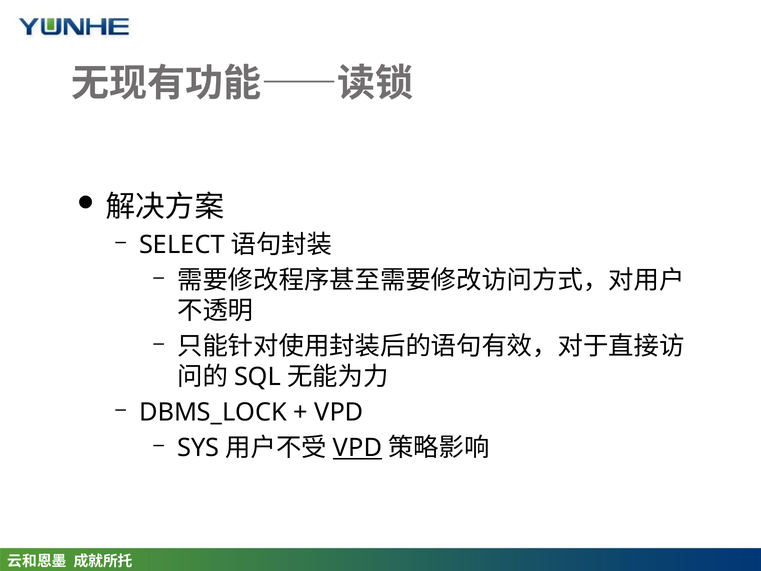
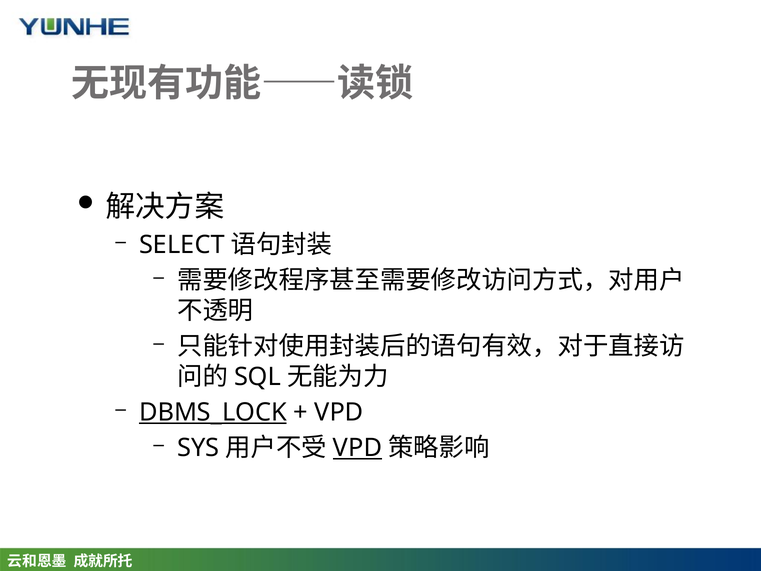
DBMS_LOCK underline: none -> present (213, 412)
